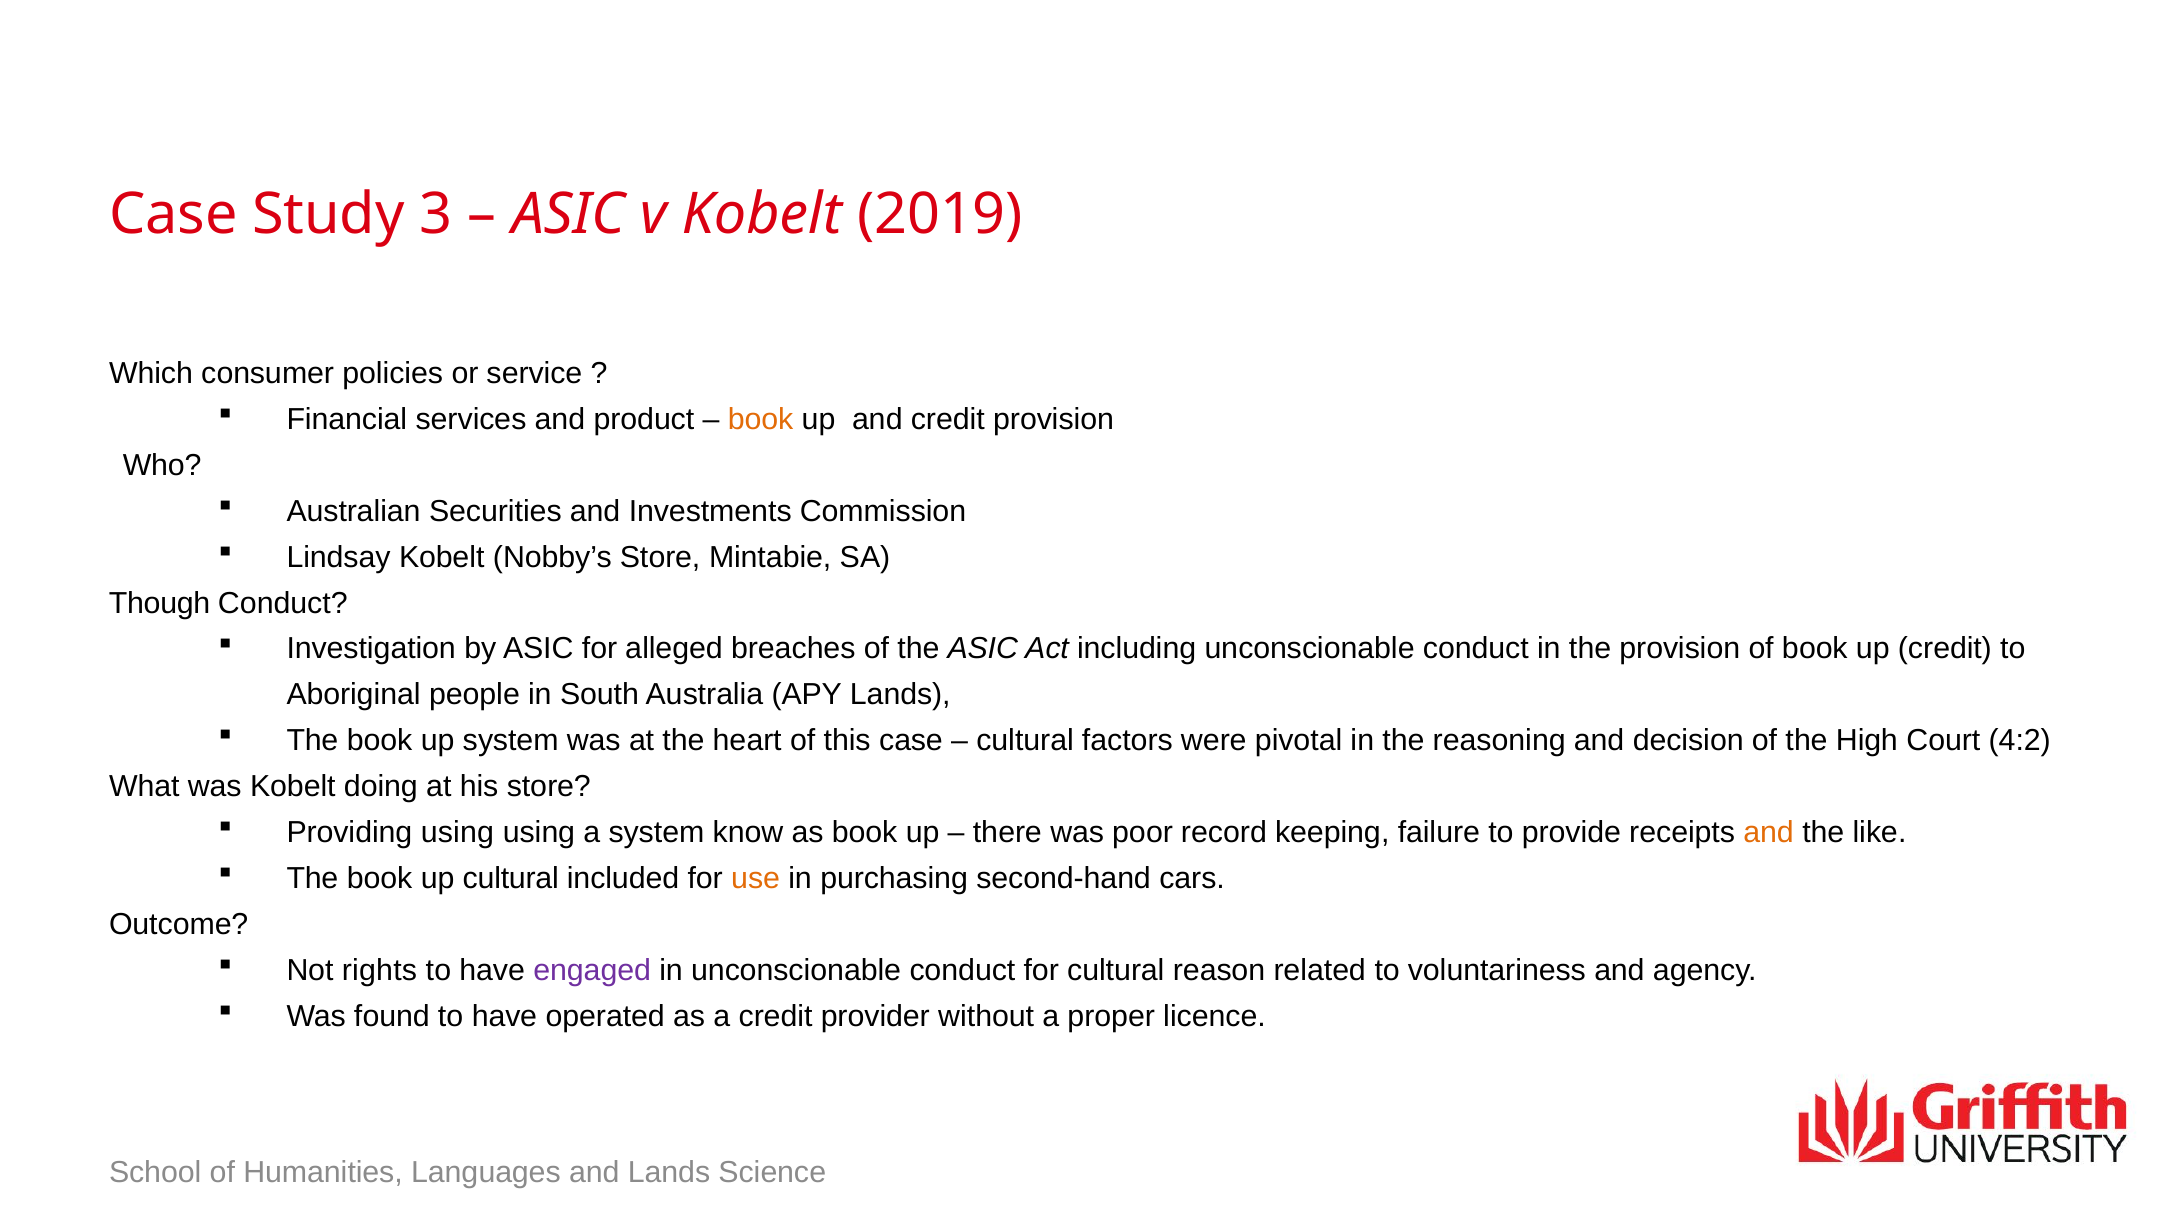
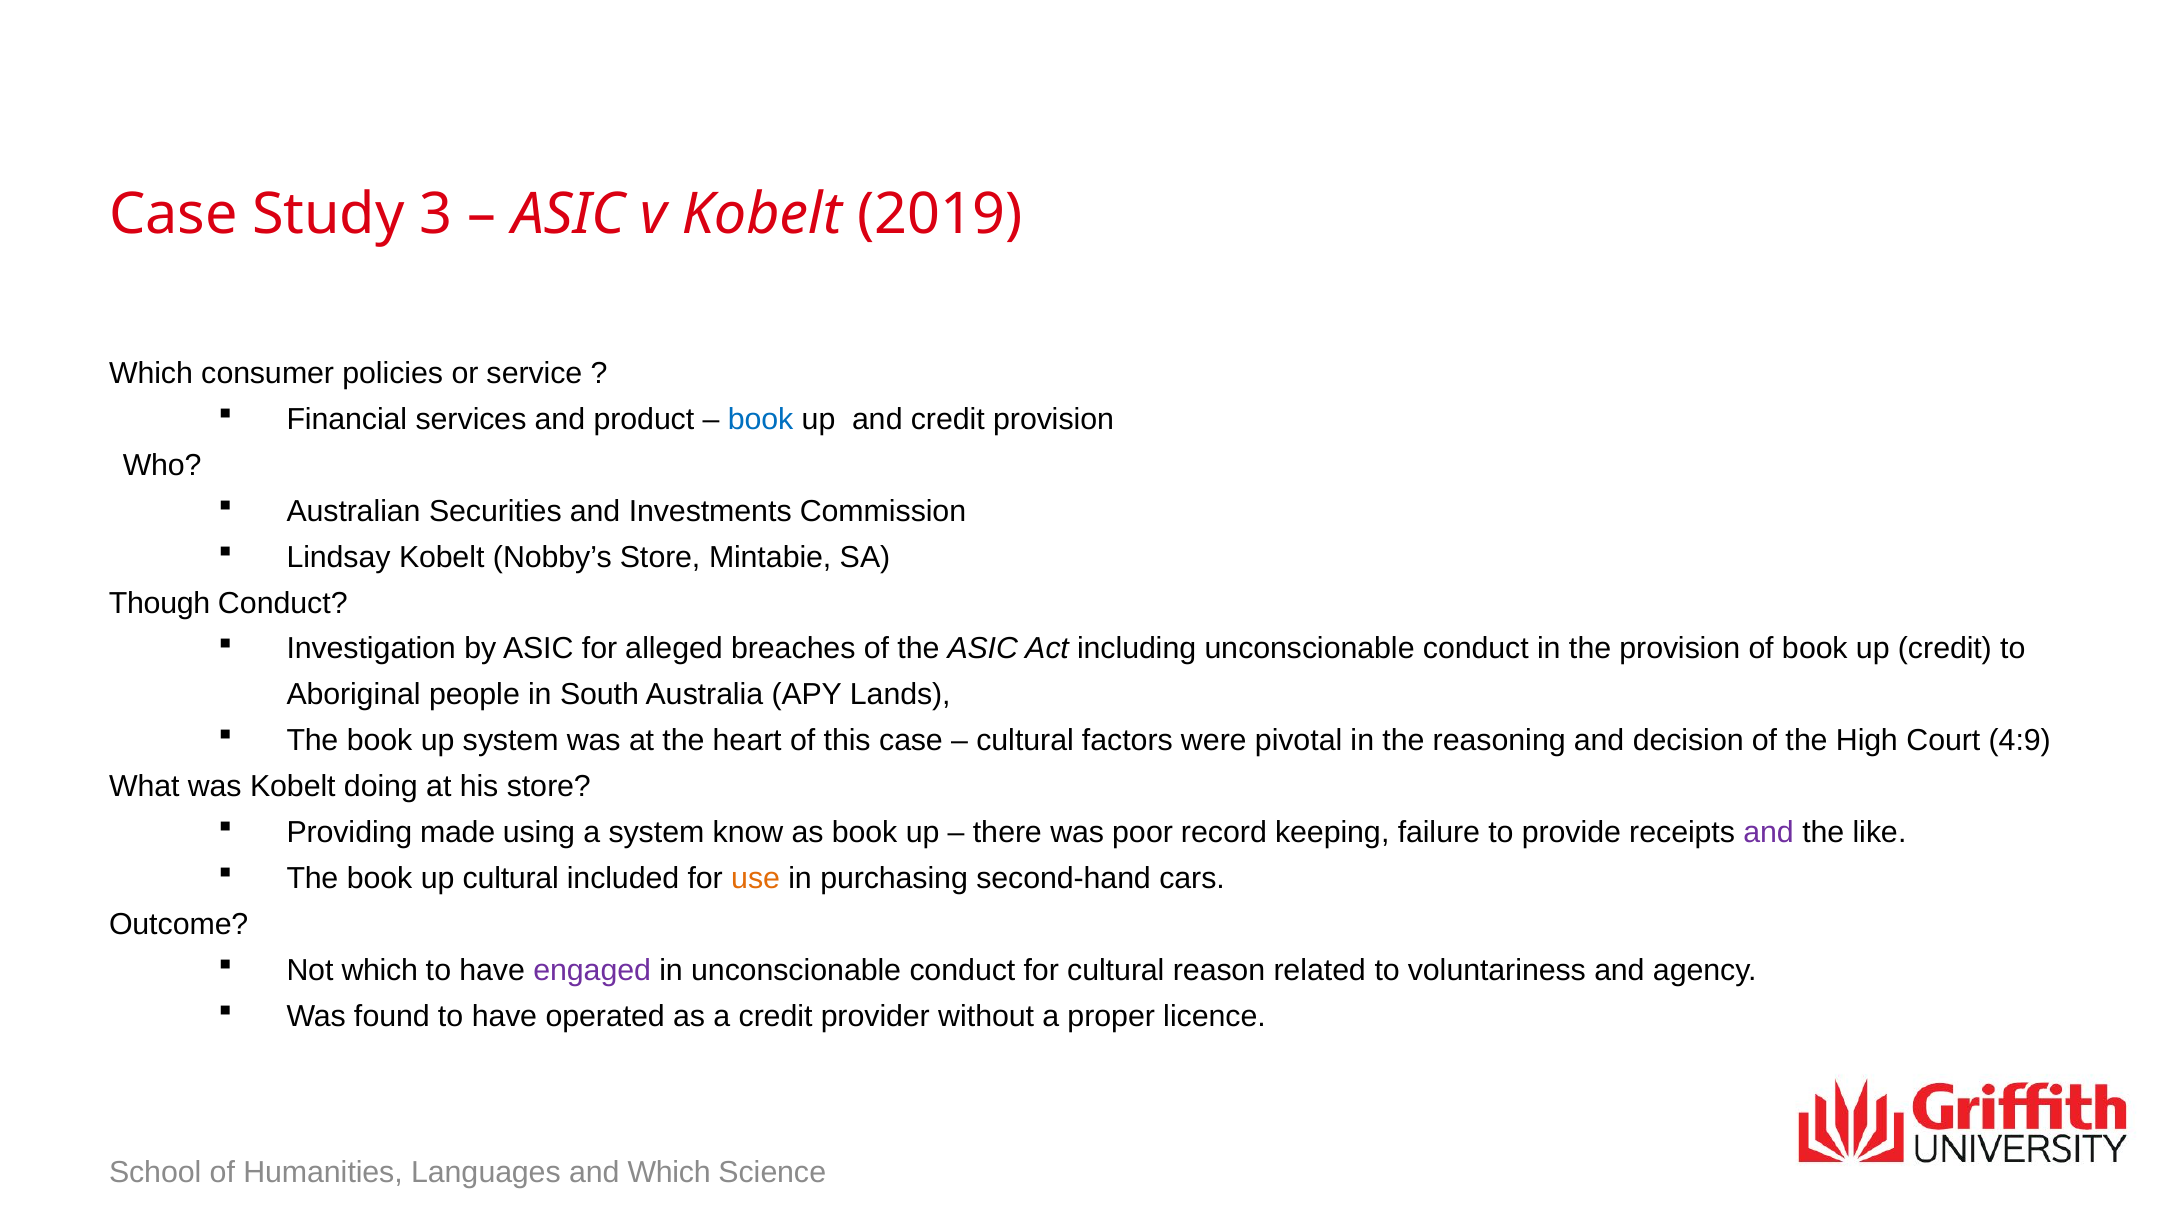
book colour: orange -> blue (761, 419)
4:2: 4:2 -> 4:9 (2020, 741)
Providing using: using -> made (458, 833)
and colour: orange -> purple (1769, 833)
Not rights: rights -> which (380, 970)
and Lands: Lands -> Which (669, 1173)
